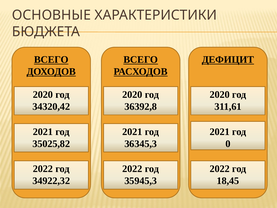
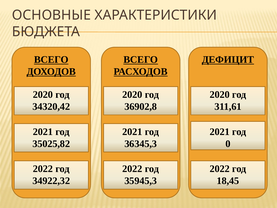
36392,8: 36392,8 -> 36902,8 (141, 106)
